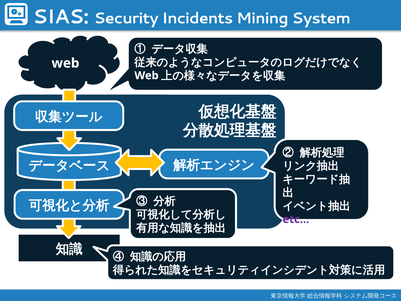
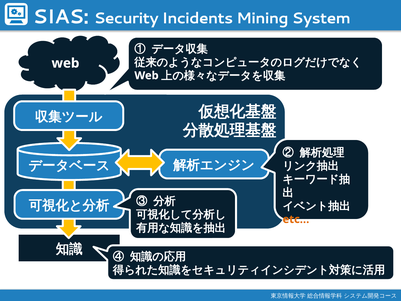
etc… colour: purple -> orange (296, 219)
